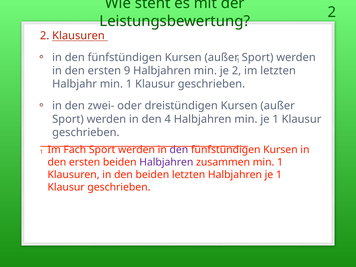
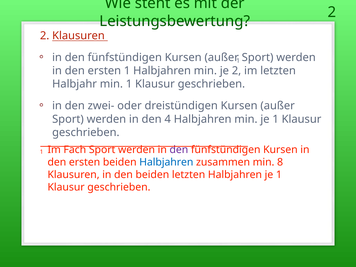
ersten 9: 9 -> 1 (127, 71)
Halbjahren colour: purple -> blue (166, 162)
zusammen min 1: 1 -> 8 (280, 162)
